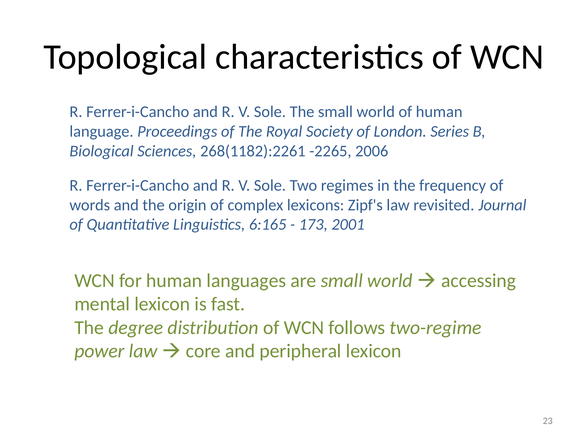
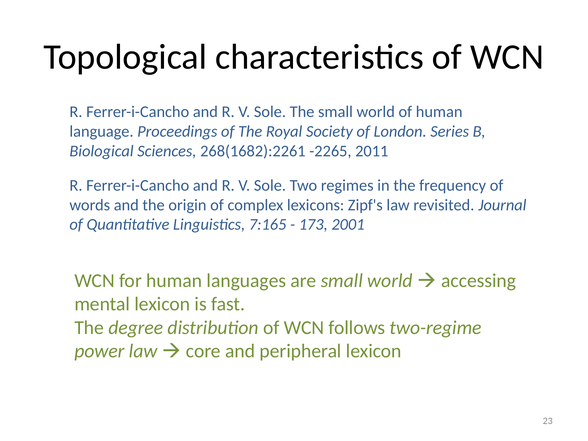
268(1182):2261: 268(1182):2261 -> 268(1682):2261 (253, 151)
2006: 2006 -> 2011 (372, 151)
6:165: 6:165 -> 7:165 (268, 225)
